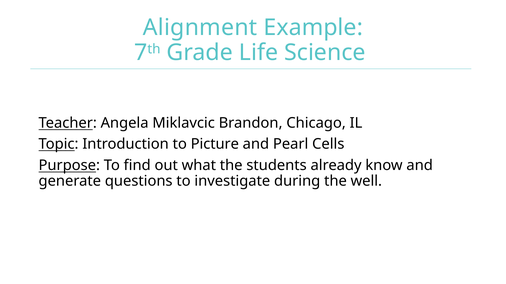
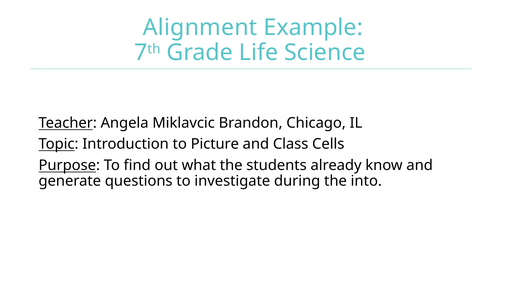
Pearl: Pearl -> Class (291, 144)
well: well -> into (366, 181)
